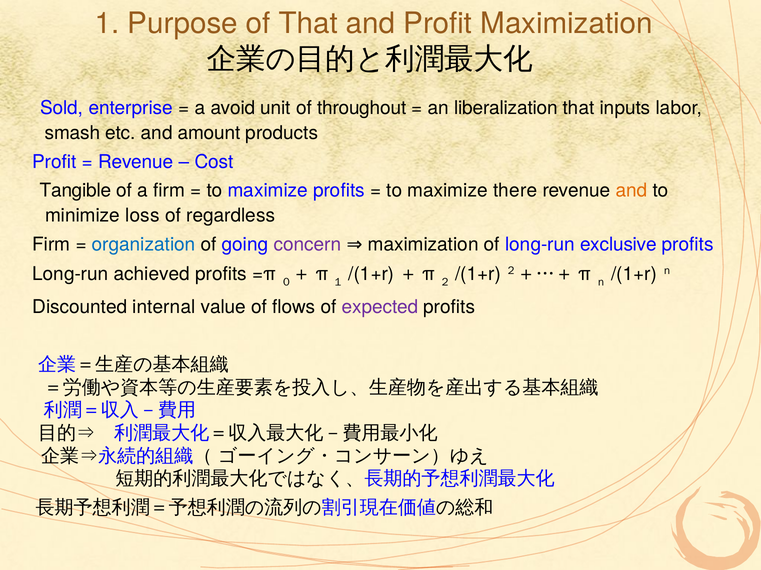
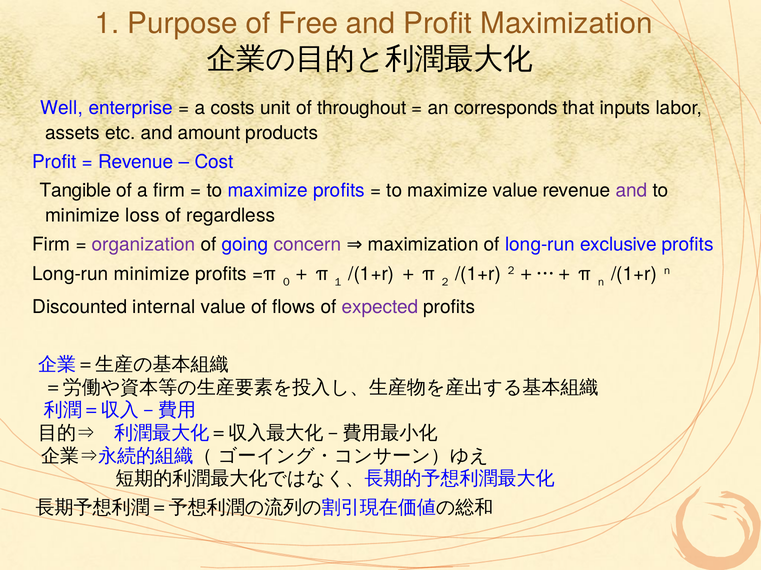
of That: That -> Free (308, 23)
Sold: Sold -> Well (62, 108)
avoid: avoid -> costs (233, 108)
liberalization: liberalization -> corresponds (506, 108)
smash: smash -> assets (72, 133)
maximize there: there -> value (515, 191)
and colour: orange -> purple (632, 191)
organization colour: blue -> purple (144, 245)
Long-run achieved: achieved -> minimize (152, 274)
